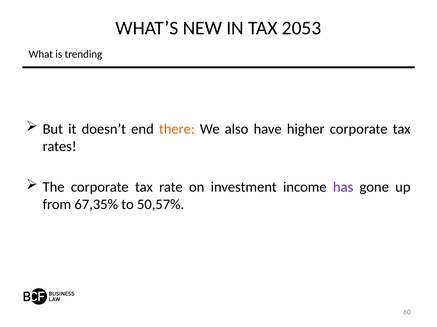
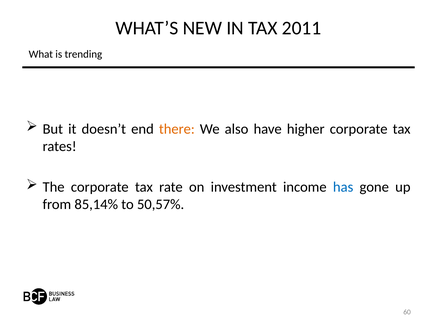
2053: 2053 -> 2011 (302, 28)
has colour: purple -> blue (343, 187)
67,35%: 67,35% -> 85,14% (96, 205)
